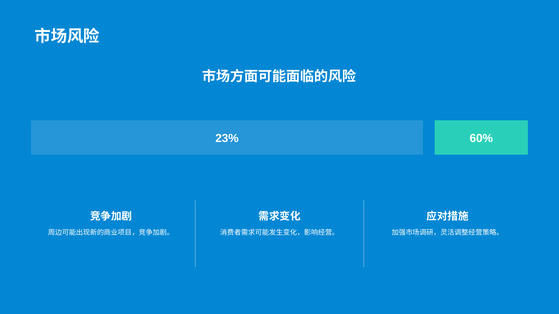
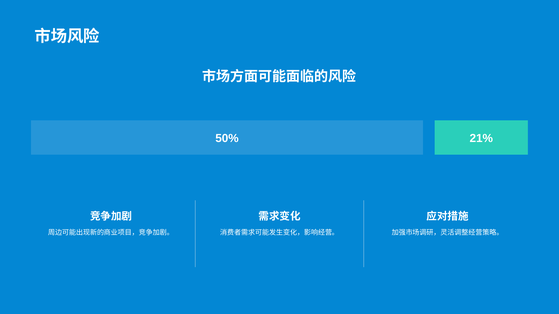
23%: 23% -> 50% (227, 139)
60%: 60% -> 21% (481, 139)
